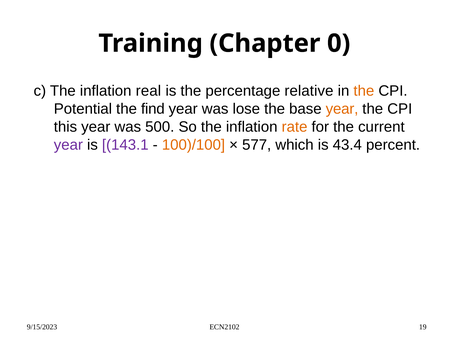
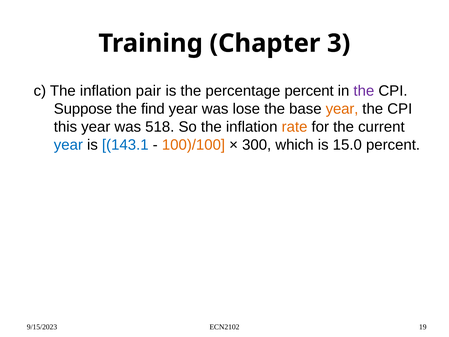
0: 0 -> 3 (339, 43)
real: real -> pair (148, 91)
percentage relative: relative -> percent (309, 91)
the colour: orange -> purple (364, 91)
Potential: Potential -> Suppose (83, 109)
500: 500 -> 518 (160, 127)
year colour: purple -> blue (68, 145)
143.1 colour: purple -> blue (125, 145)
577: 577 -> 300 (257, 145)
43.4: 43.4 -> 15.0 (347, 145)
